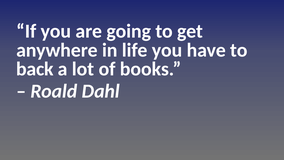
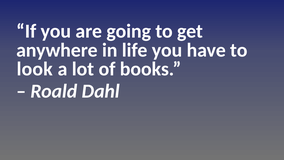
back: back -> look (35, 69)
